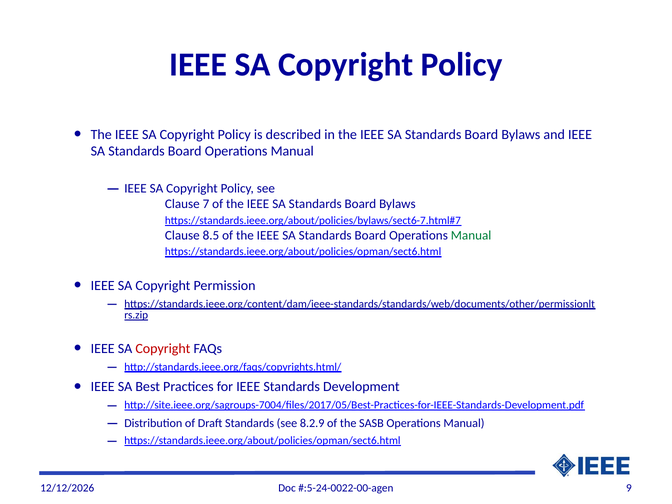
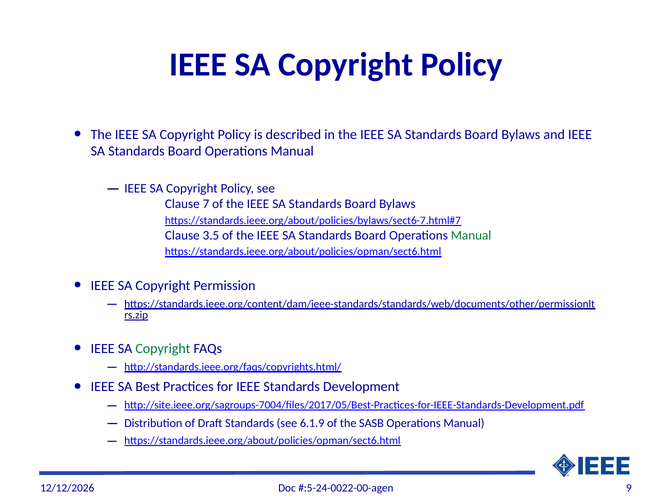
8.5: 8.5 -> 3.5 (211, 235)
Copyright colour: red -> green (163, 348)
8.2.9: 8.2.9 -> 6.1.9 (312, 423)
